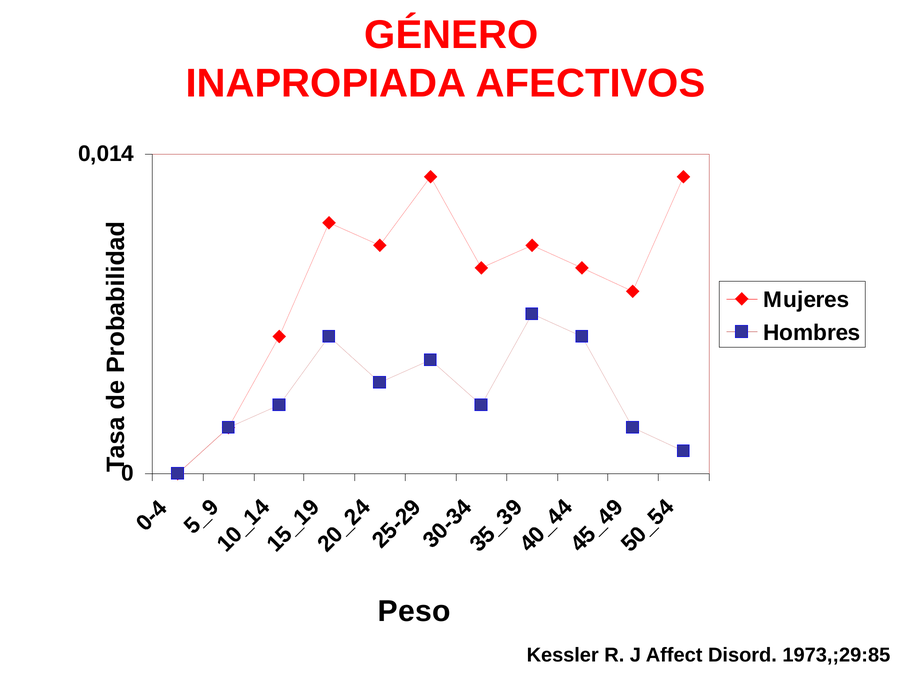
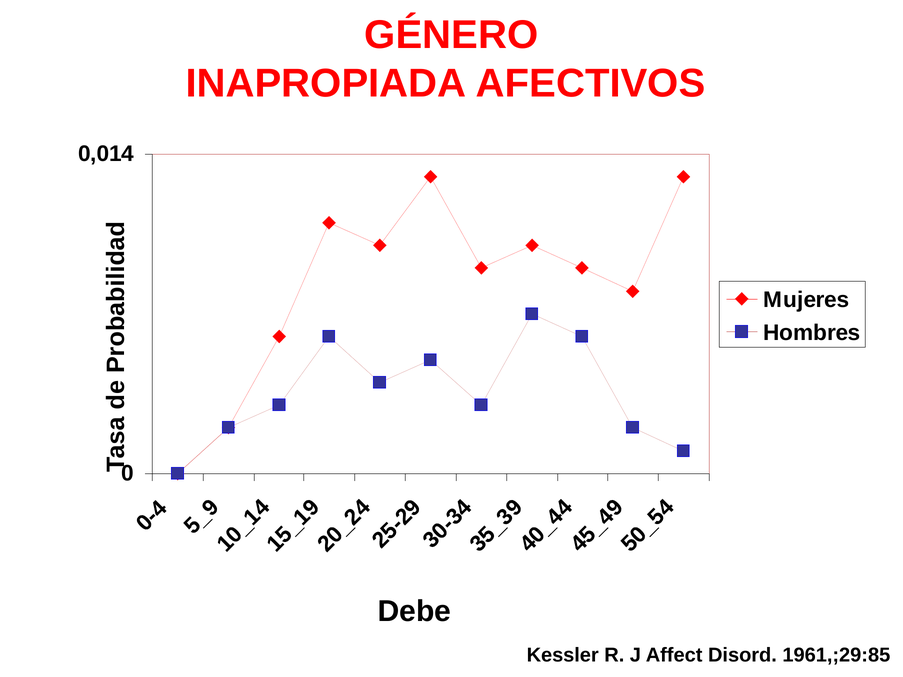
Peso: Peso -> Debe (414, 612)
1973,;29:85: 1973,;29:85 -> 1961,;29:85 (836, 655)
